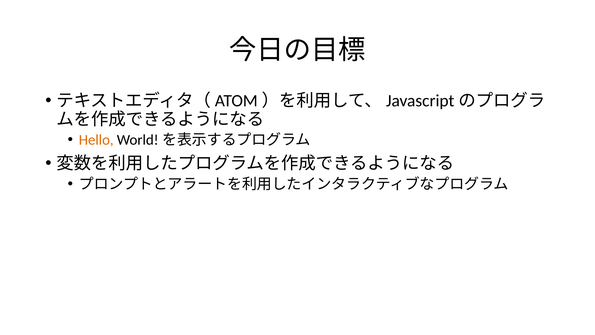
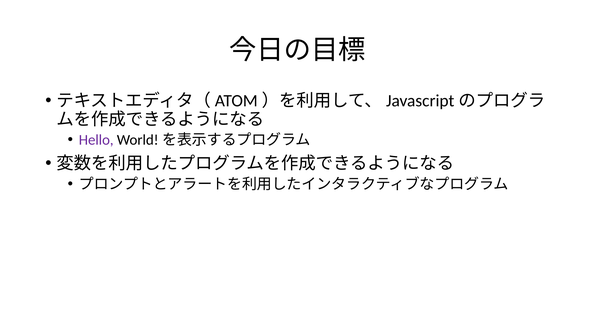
Hello colour: orange -> purple (96, 140)
